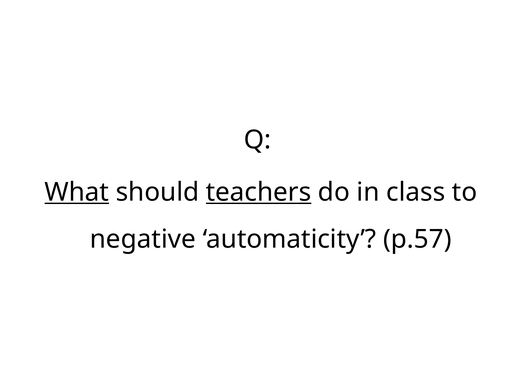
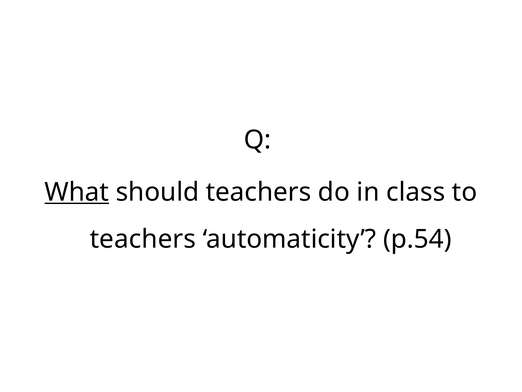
teachers underline: present -> none (259, 192)
negative: negative -> teachers (143, 239)
p.57: p.57 -> p.54 (417, 239)
